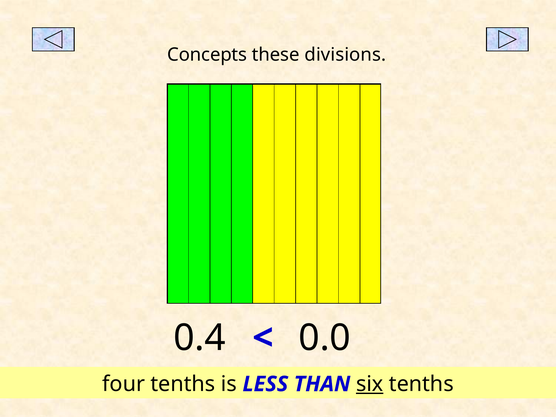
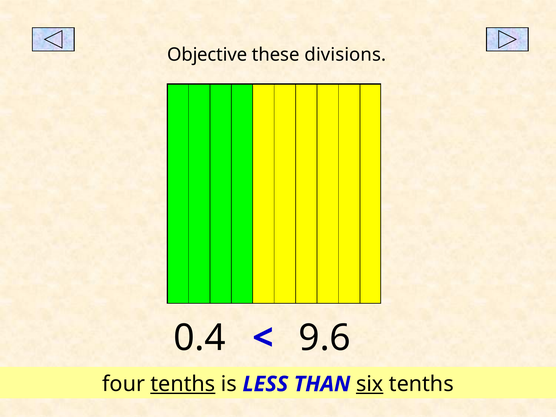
Concepts: Concepts -> Objective (207, 55)
0.0: 0.0 -> 9.6 (325, 338)
tenths underline: none -> present (183, 384)
